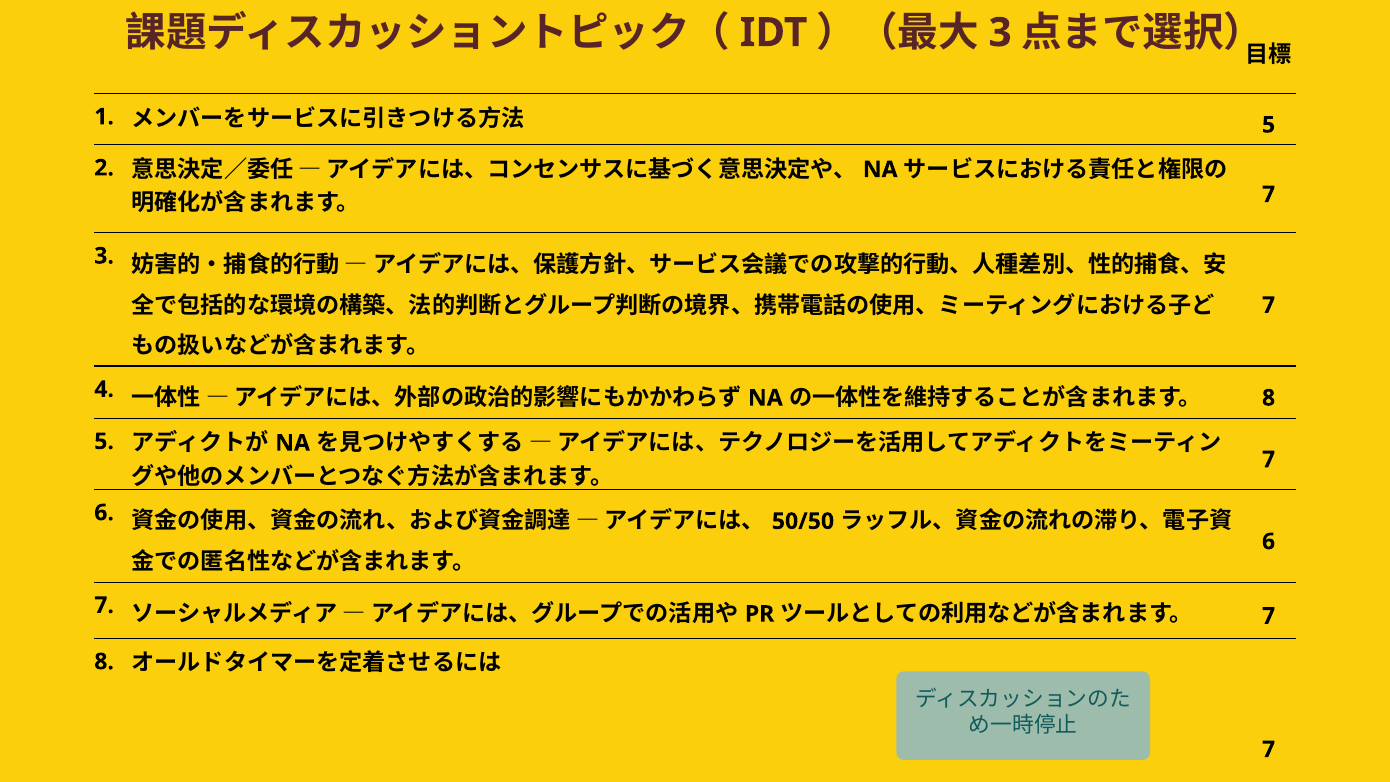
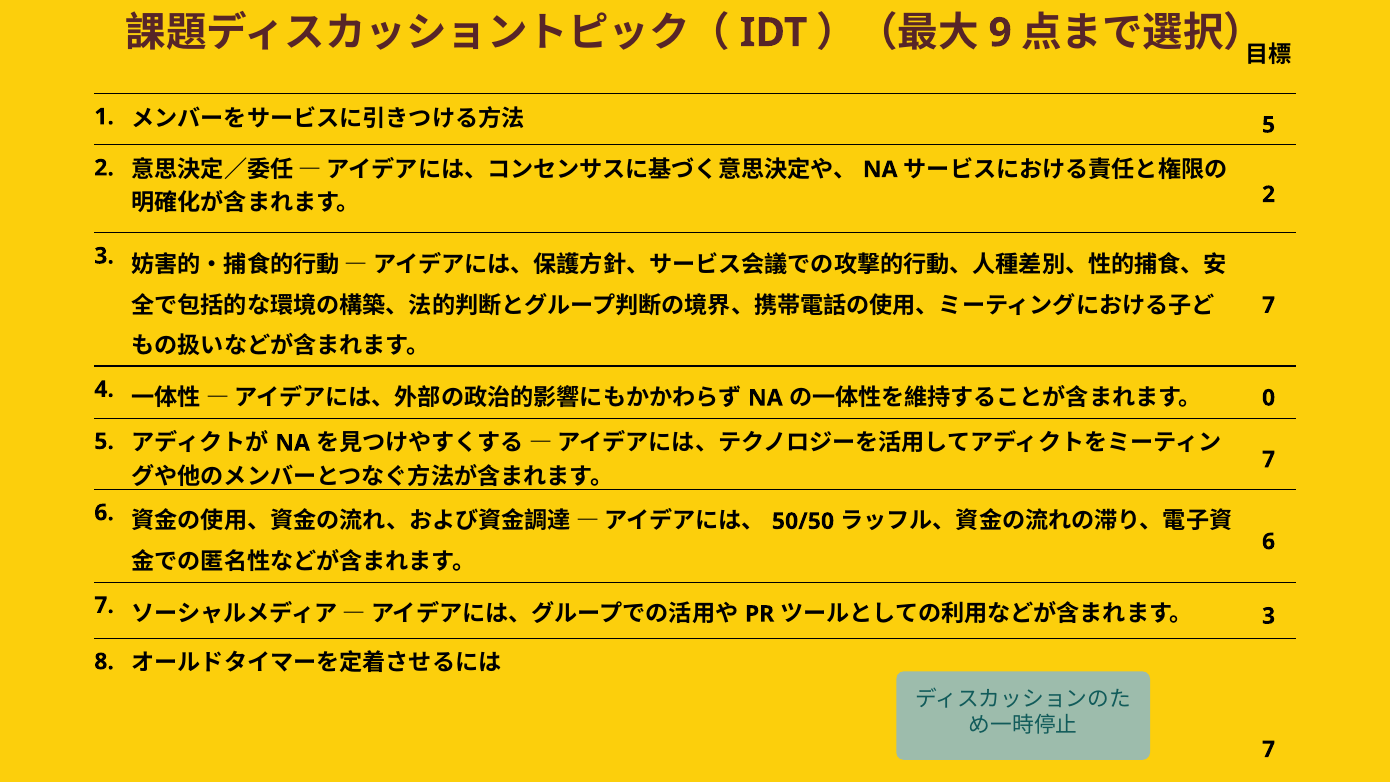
3: 3 -> 9 (1000, 33)
7: 7 -> 2 (1269, 194)
8: 8 -> 0 (1269, 398)
7: 7 -> 3 (1269, 616)
